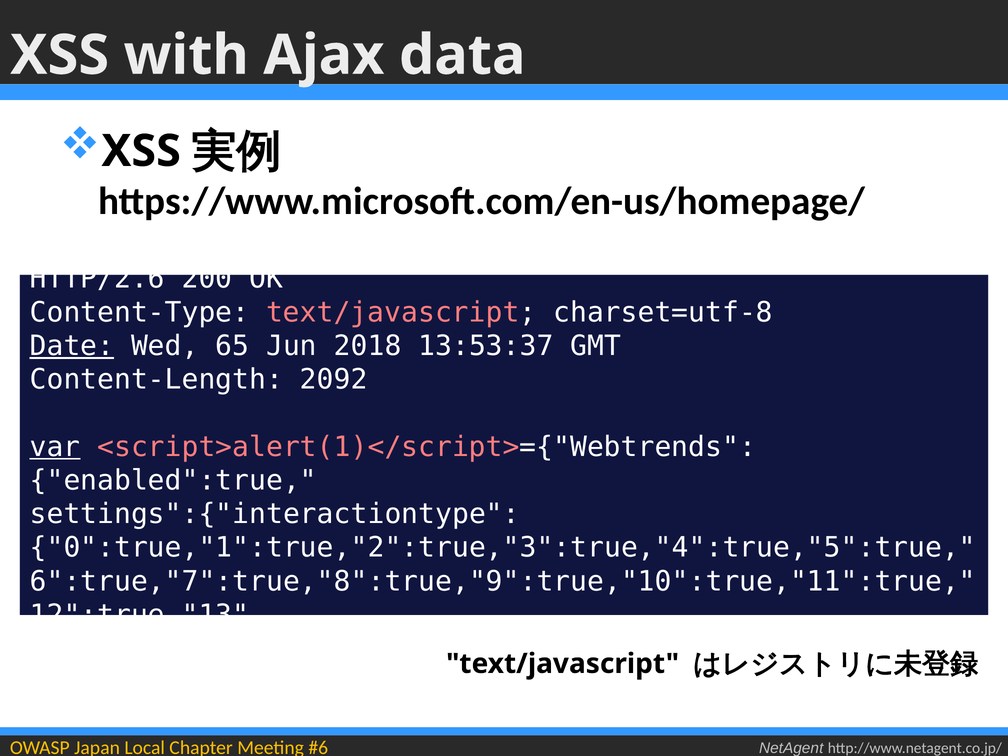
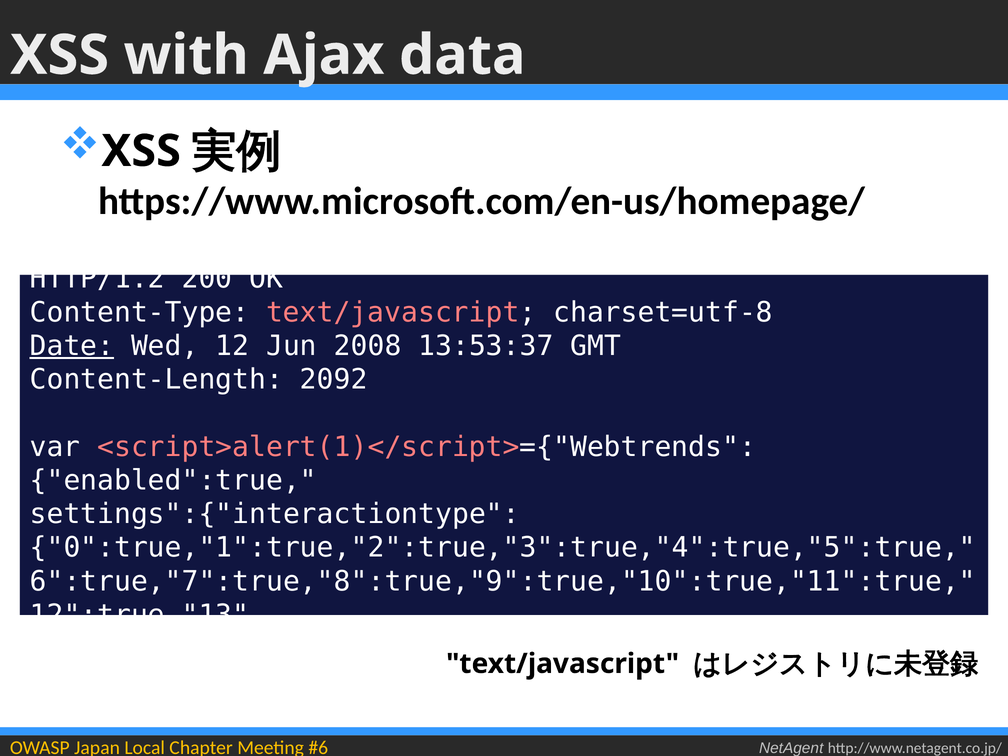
HTTP/2.6: HTTP/2.6 -> HTTP/1.2 (97, 279)
65: 65 -> 12 (232, 346)
2018: 2018 -> 2008 (368, 346)
var underline: present -> none (55, 447)
